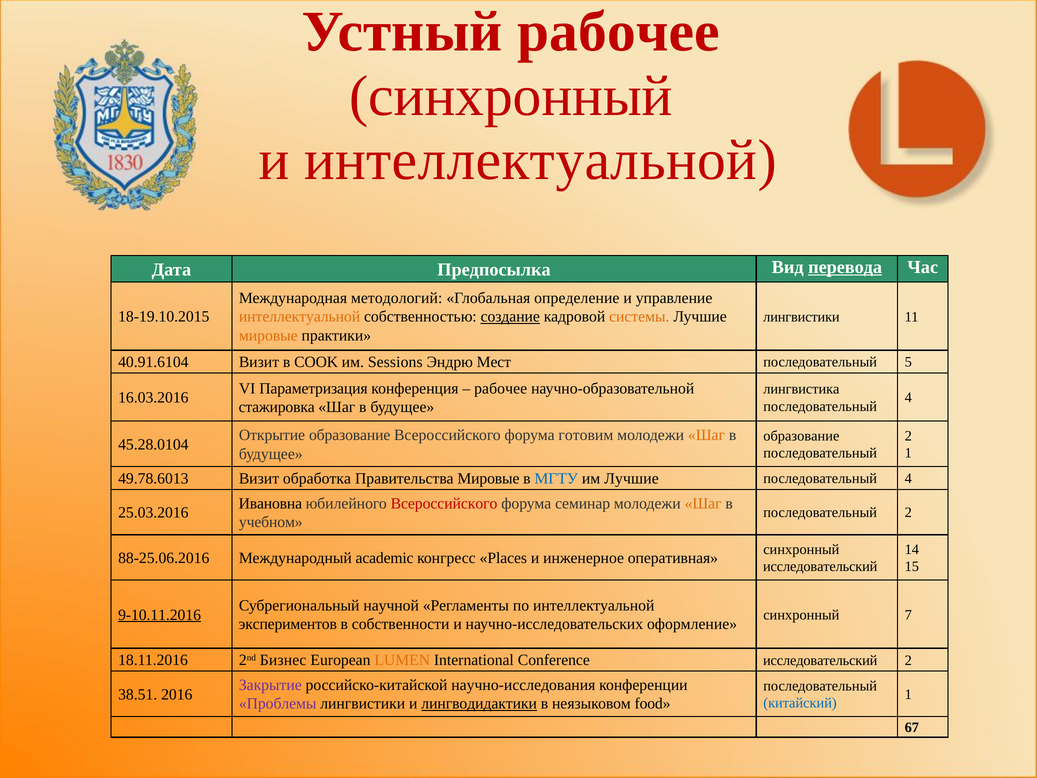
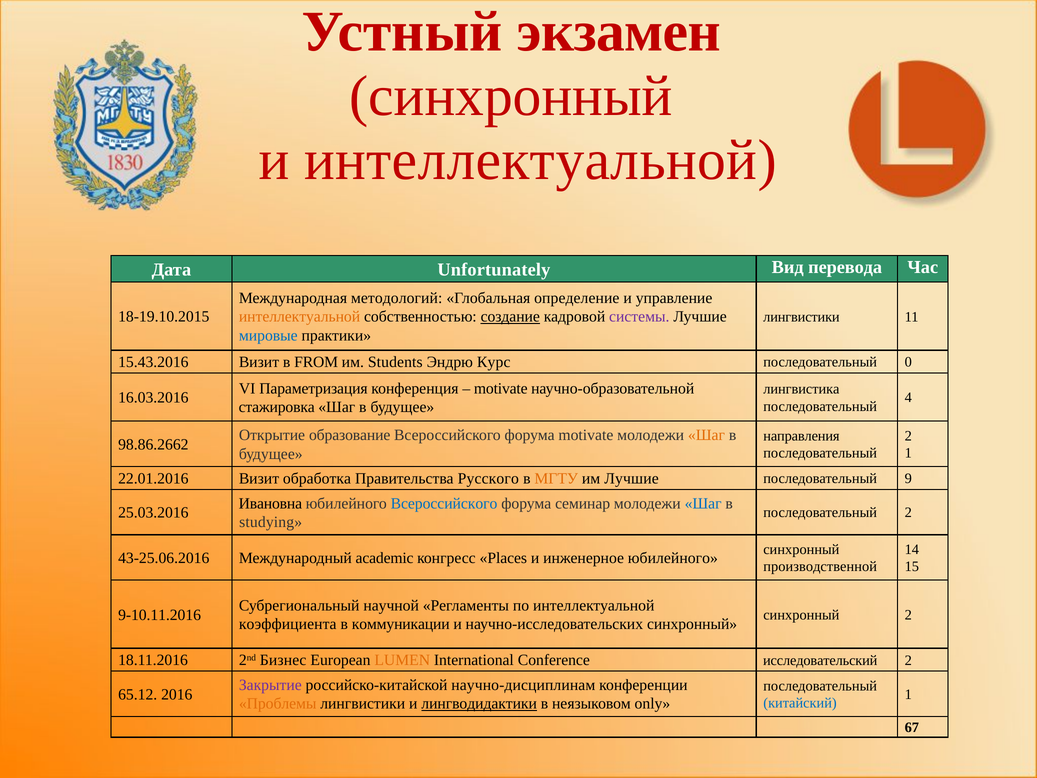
Устный рабочее: рабочее -> экзамен (619, 32)
Предпосылка: Предпосылка -> Unfortunately (494, 270)
перевода underline: present -> none (845, 267)
системы colour: orange -> purple (639, 317)
мировые colour: orange -> blue (268, 335)
40.91.6104: 40.91.6104 -> 15.43.2016 (153, 362)
COOK: COOK -> FROM (316, 362)
Sessions: Sessions -> Students (395, 362)
Мест: Мест -> Курс (494, 362)
5: 5 -> 0 (908, 362)
рабочее: рабочее -> motivate (501, 388)
форума готовим: готовим -> motivate (586, 435)
образование: образование -> направления (801, 436)
45.28.0104: 45.28.0104 -> 98.86.2662 (153, 444)
49.78.6013: 49.78.6013 -> 22.01.2016 (153, 478)
Правительства Мировые: Мировые -> Русского (488, 478)
МГТУ colour: blue -> orange (556, 478)
4: 4 -> 9 (908, 478)
Всероссийского colour: red -> blue (444, 503)
Шаг colour: orange -> blue (703, 503)
учебном: учебном -> studying (271, 522)
88-25.06.2016: 88-25.06.2016 -> 43-25.06.2016 (164, 558)
инженерное оперативная: оперативная -> юбилейного (673, 558)
исследовательский: исследовательский -> производственной (820, 566)
9-10.11.2016 underline: present -> none (160, 615)
синхронный 7: 7 -> 2 (908, 615)
экспериментов: экспериментов -> коэффициента (288, 624)
собственности: собственности -> коммуникации (401, 624)
научно-исследовательских оформление: оформление -> синхронный (692, 624)
научно-исследования: научно-исследования -> научно-дисциплинам (523, 685)
38.51: 38.51 -> 65.12 (138, 694)
Проблемы colour: purple -> orange (278, 703)
food: food -> only (652, 703)
